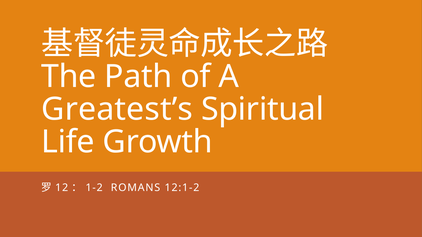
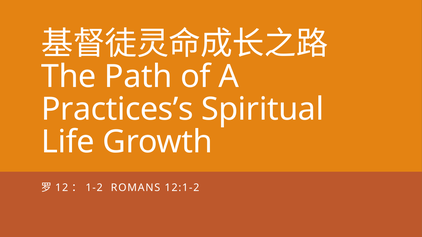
Greatest’s: Greatest’s -> Practices’s (117, 110)
